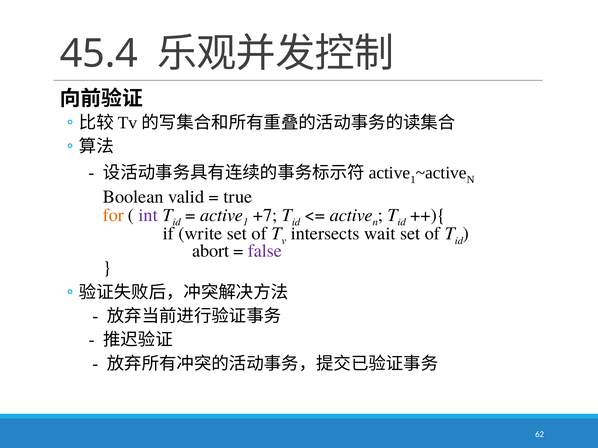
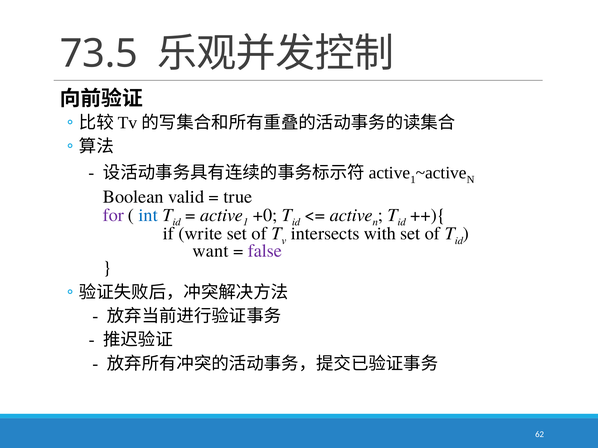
45.4: 45.4 -> 73.5 (99, 54)
for colour: orange -> purple (113, 215)
int colour: purple -> blue (148, 215)
+7: +7 -> +0 (265, 215)
wait: wait -> with (380, 234)
abort: abort -> want (211, 251)
